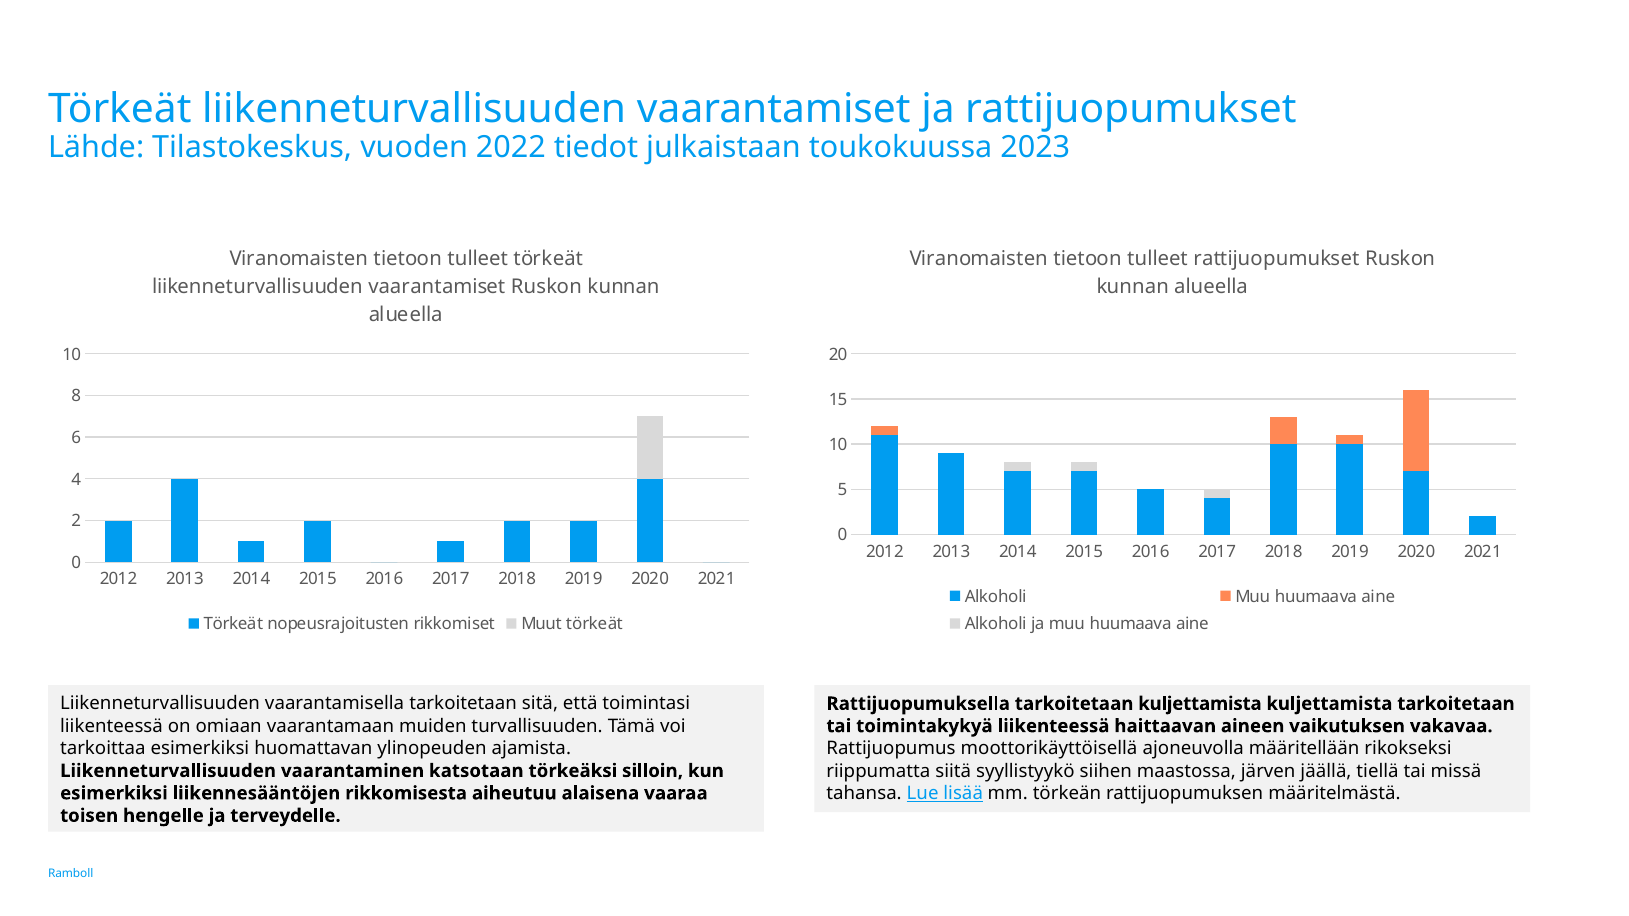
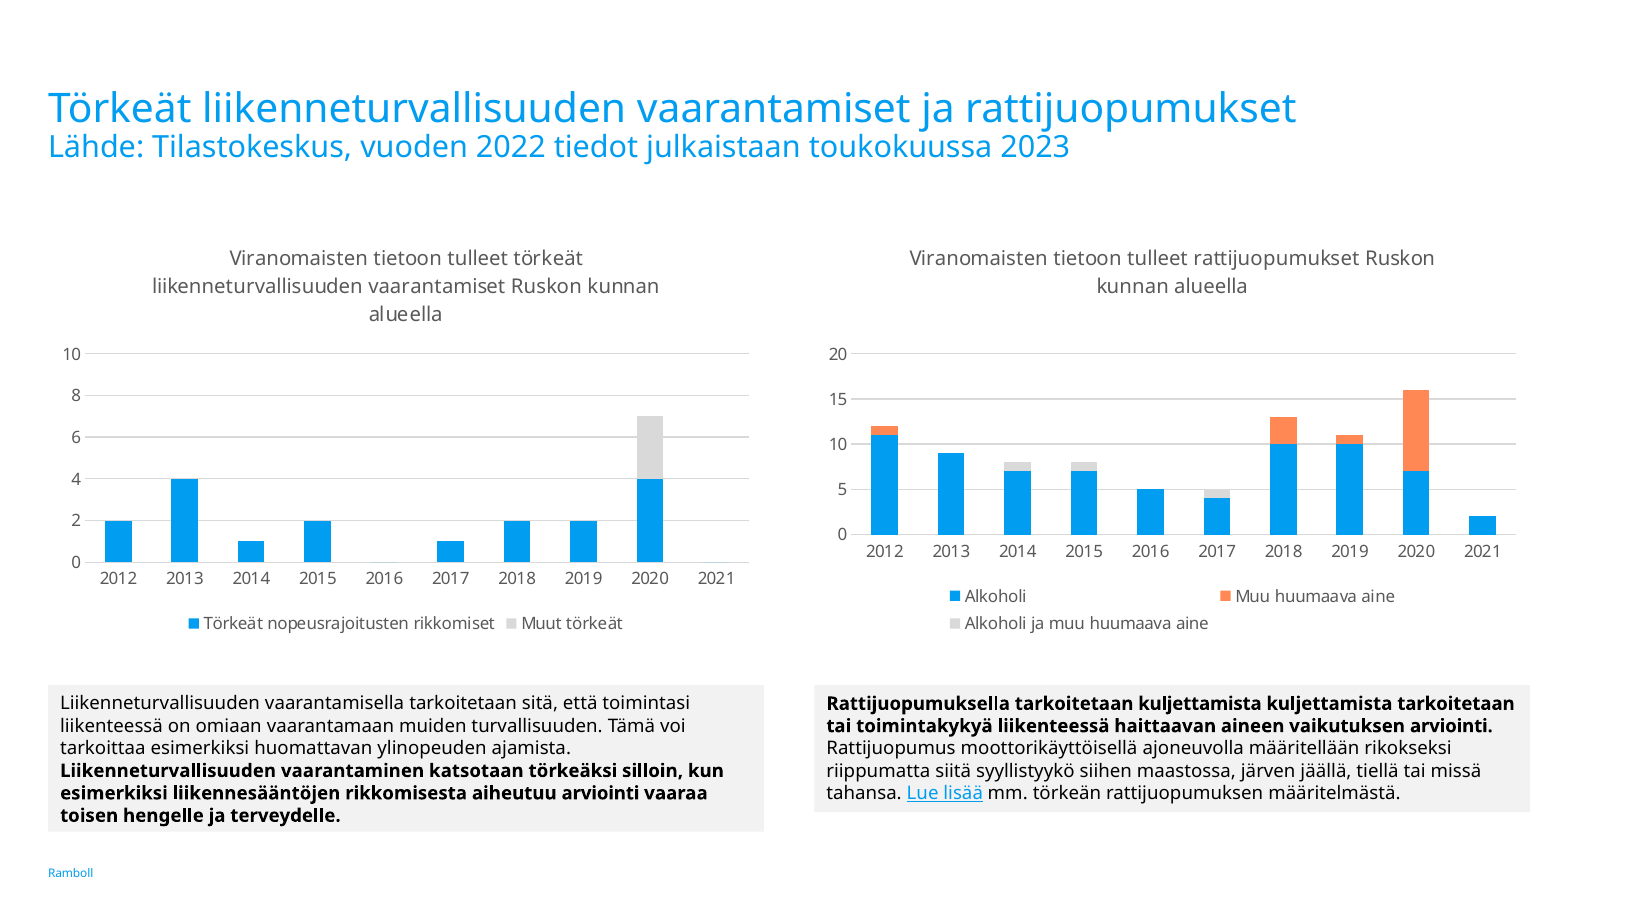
vaikutuksen vakavaa: vakavaa -> arviointi (1451, 726)
aiheutuu alaisena: alaisena -> arviointi (600, 794)
